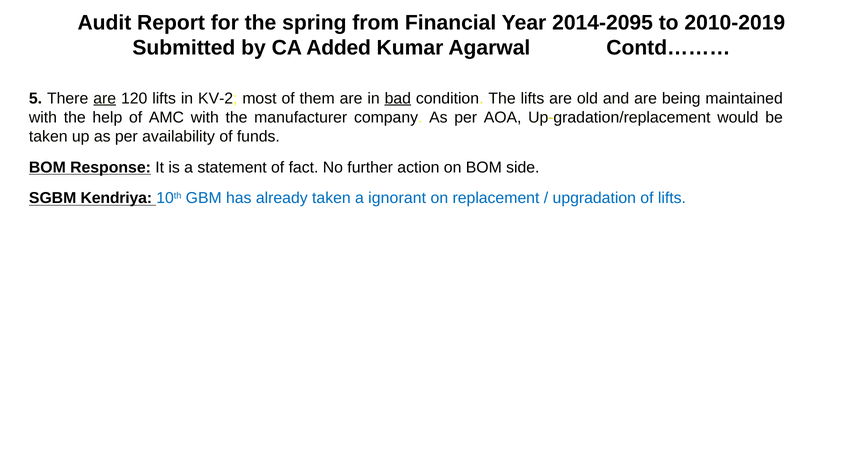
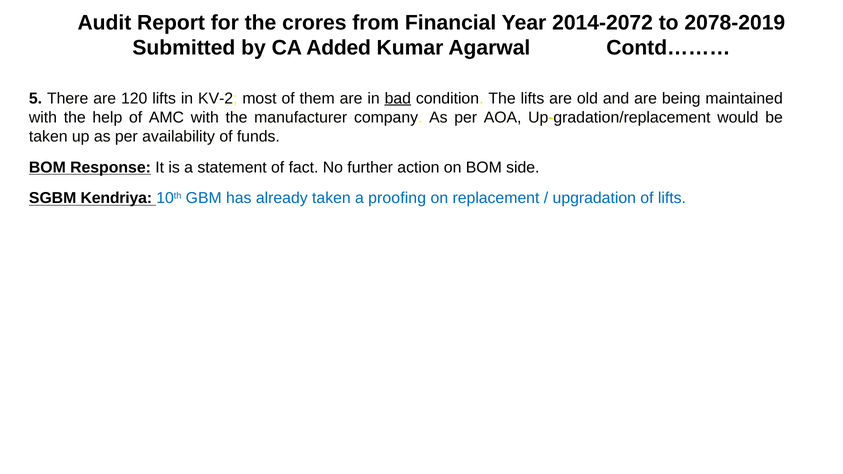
spring: spring -> crores (314, 23)
2014-2095: 2014-2095 -> 2014-2072 (603, 23)
2010-2019: 2010-2019 -> 2078-2019 (735, 23)
are underline: present -> none (105, 98)
ignorant: ignorant -> proofing (397, 198)
